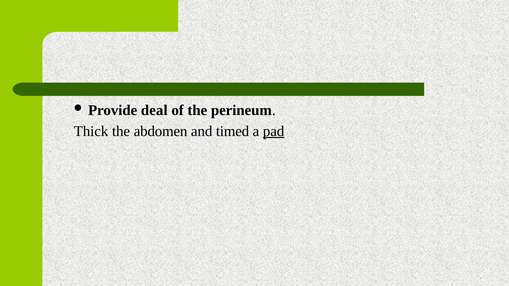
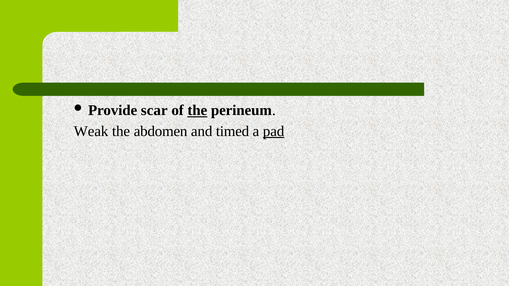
deal: deal -> scar (154, 110)
the underline: none -> present (197, 110)
Thick: Thick -> Weak (91, 131)
